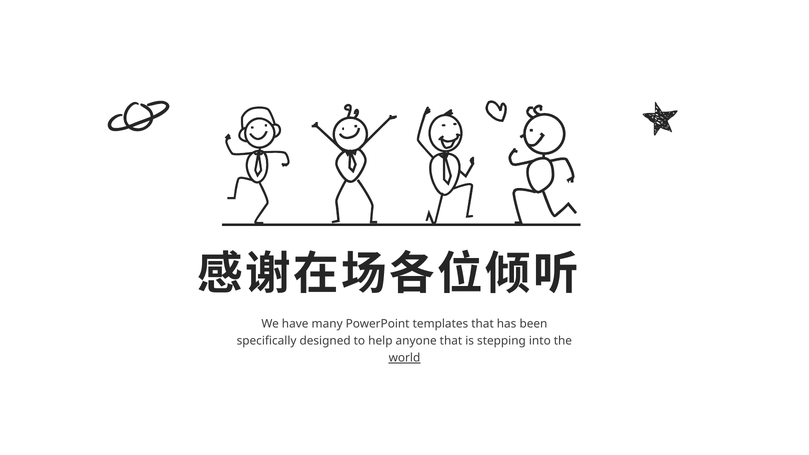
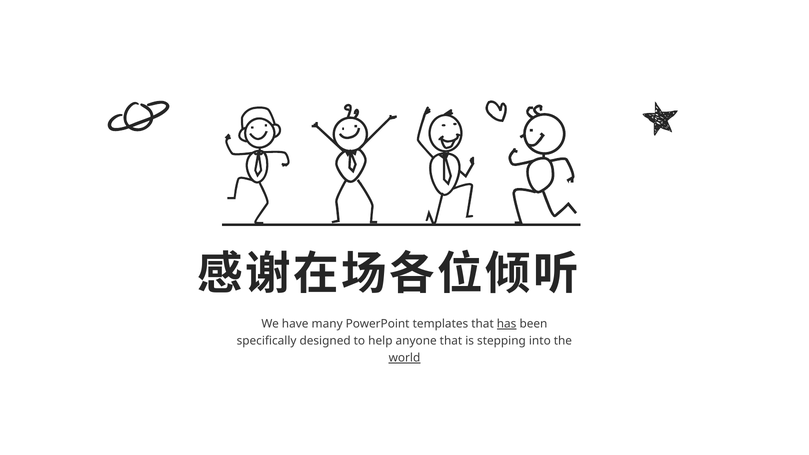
has underline: none -> present (507, 324)
